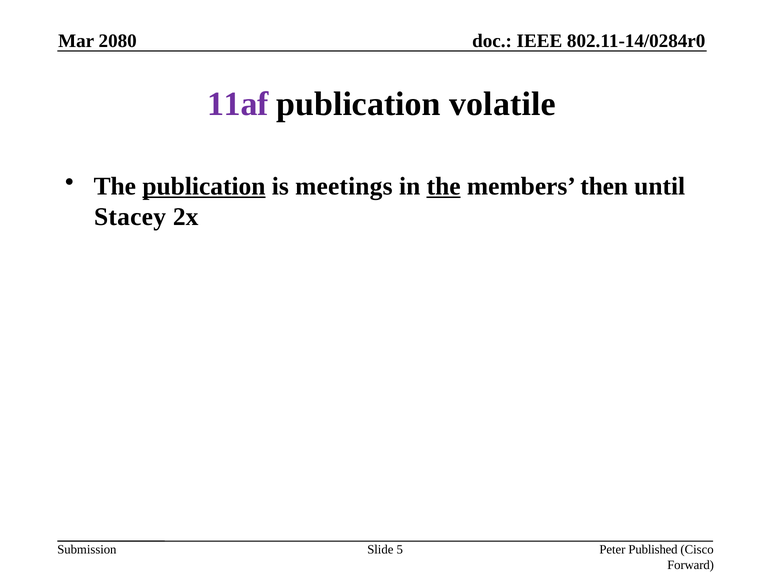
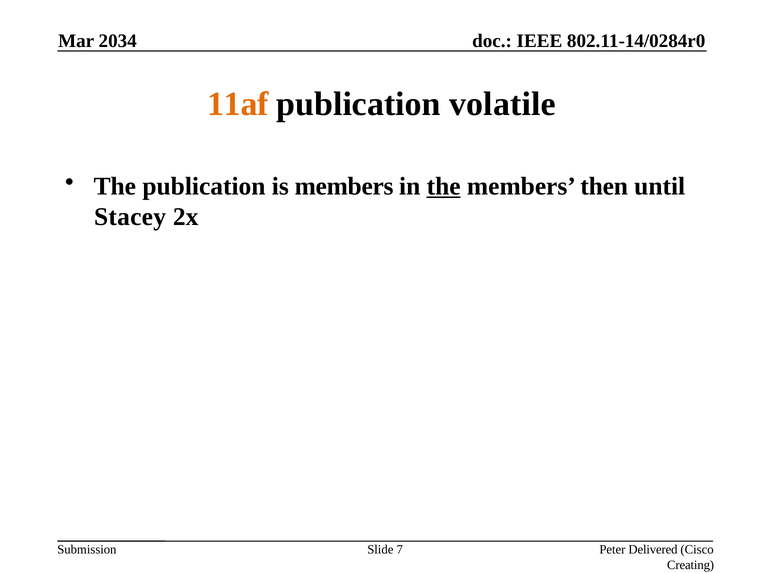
2080: 2080 -> 2034 (118, 41)
11af colour: purple -> orange (238, 104)
publication underline: present -> none (204, 186)
is meetings: meetings -> members (344, 186)
5: 5 -> 7 (400, 550)
Published: Published -> Delivered (653, 550)
Forward: Forward -> Creating (691, 565)
